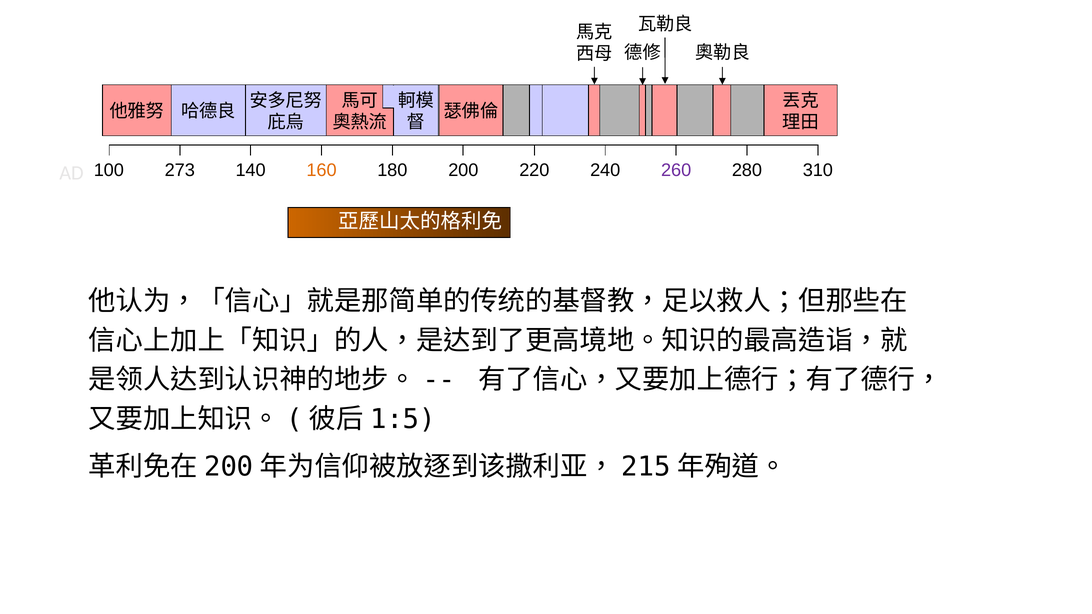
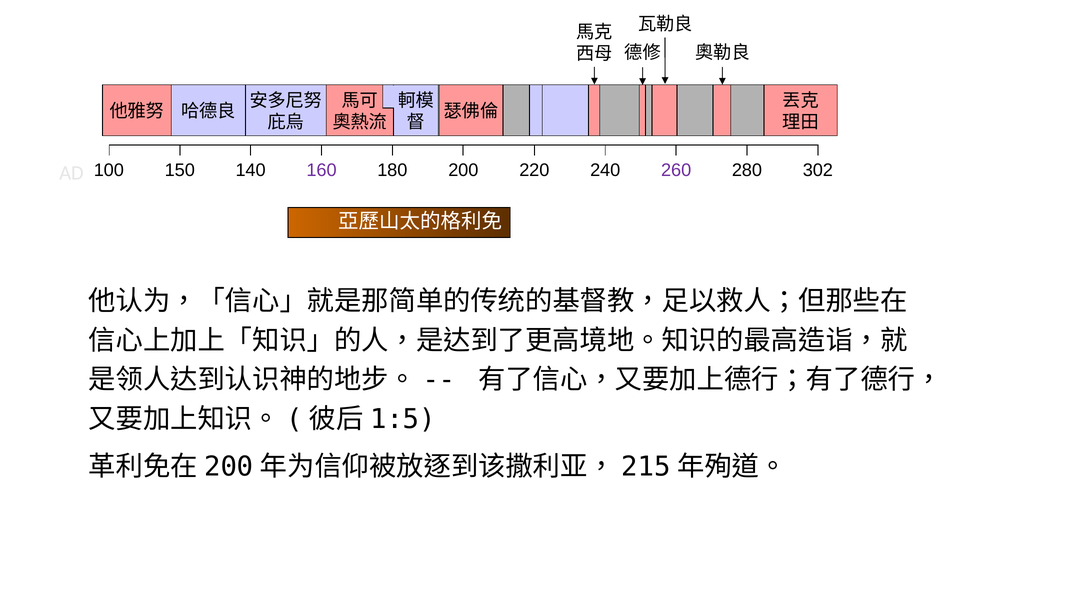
273: 273 -> 150 (180, 170)
160 colour: orange -> purple (322, 170)
310: 310 -> 302 (818, 170)
